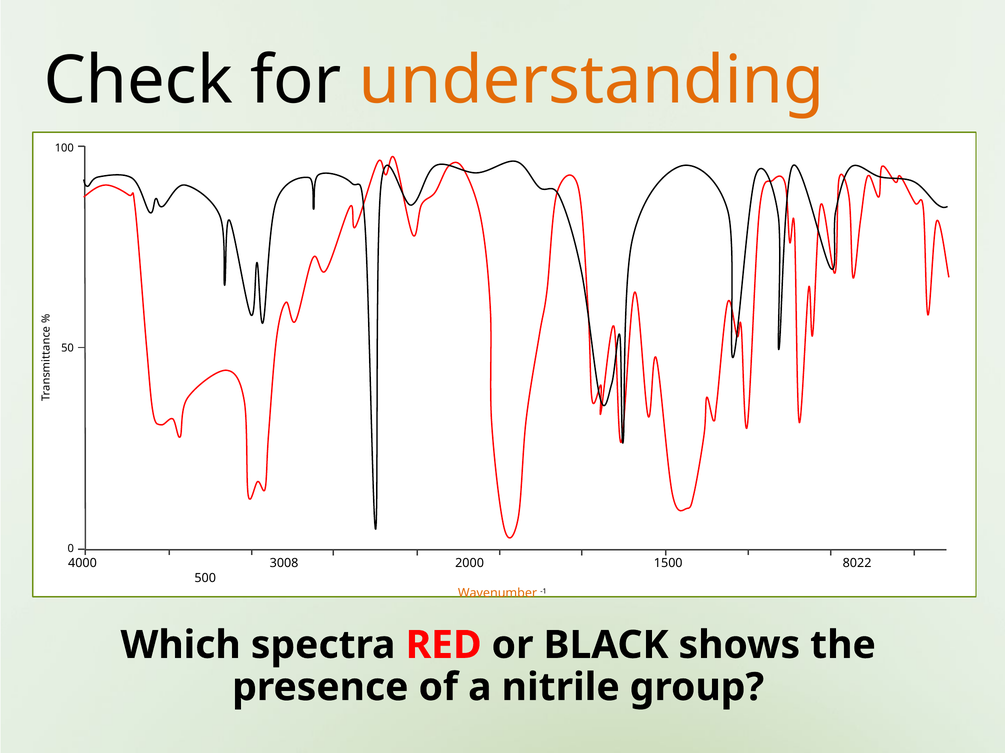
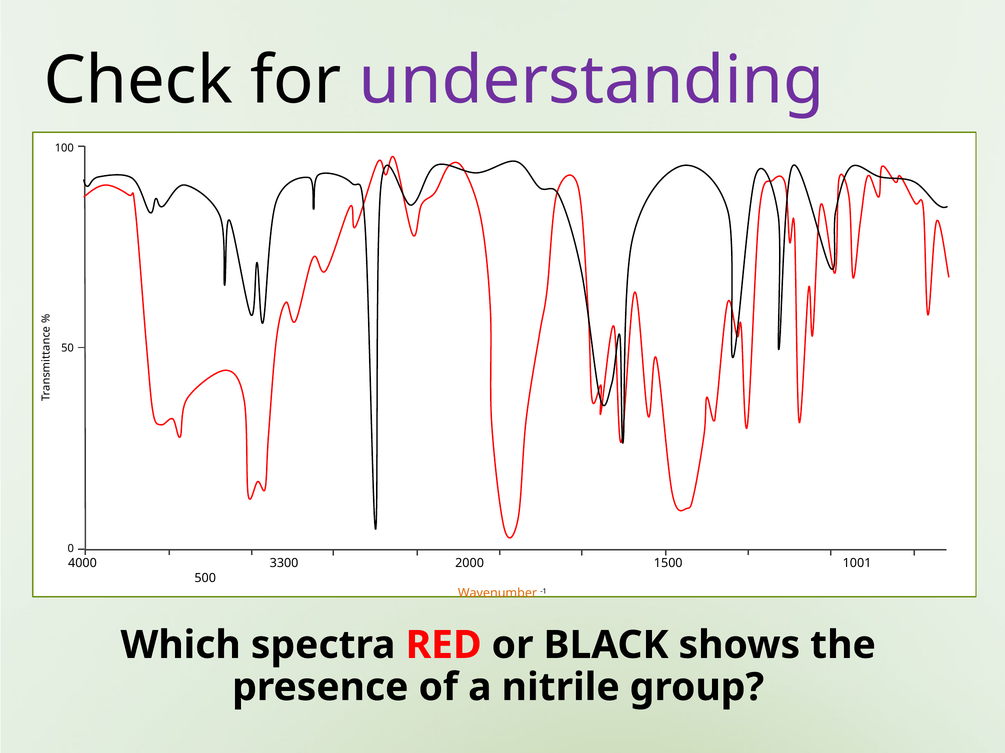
understanding colour: orange -> purple (592, 81)
3008: 3008 -> 3300 (284, 564)
8022: 8022 -> 1001 (857, 564)
